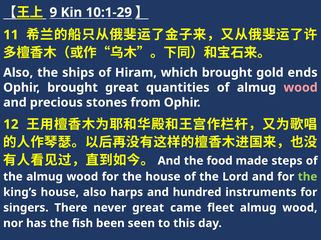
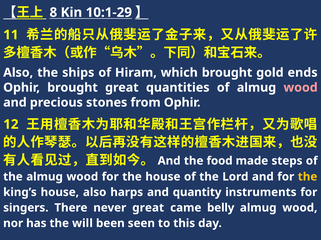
9: 9 -> 8 (53, 12)
the colour: light green -> yellow (308, 177)
hundred: hundred -> quantity (197, 193)
fleet: fleet -> belly (221, 208)
fish: fish -> will (82, 224)
